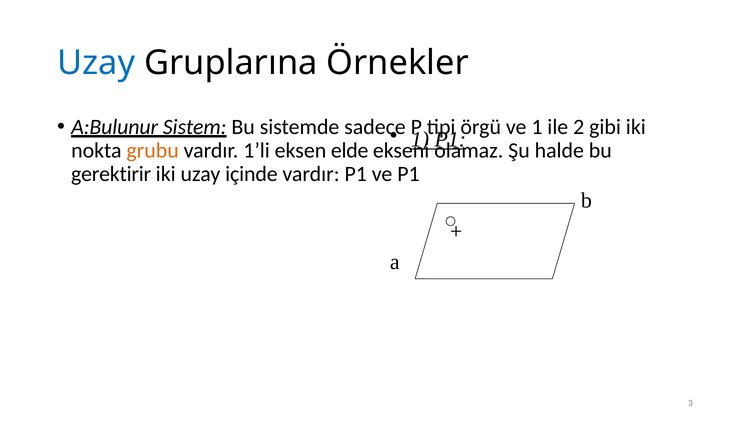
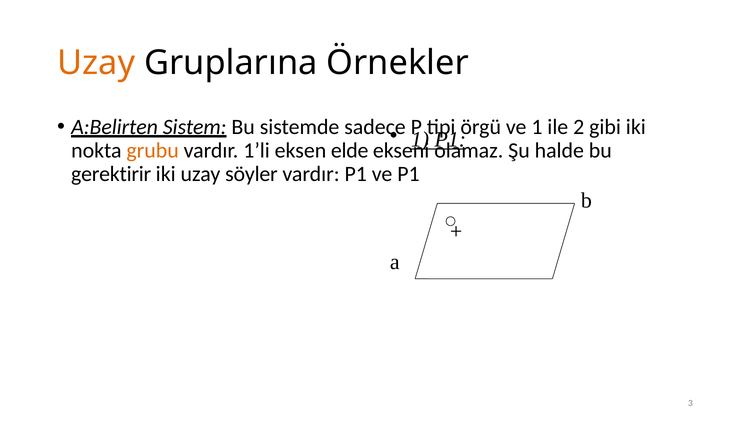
Uzay colour: blue -> orange (96, 63)
A:Bulunur: A:Bulunur -> A:Belirten (115, 127)
içinde: içinde -> söyler (251, 174)
